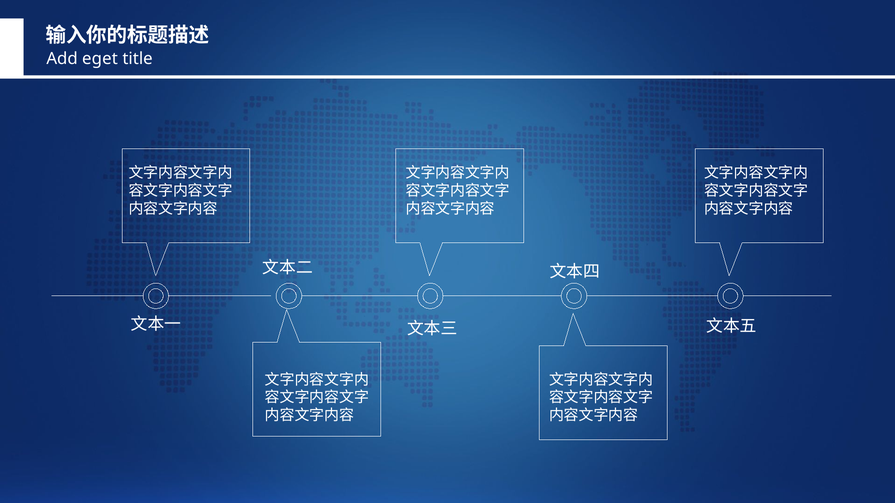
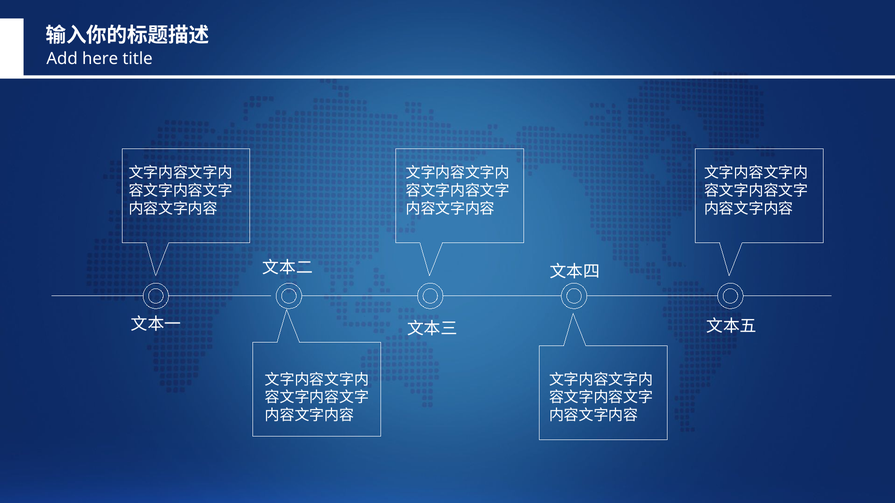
eget: eget -> here (100, 59)
